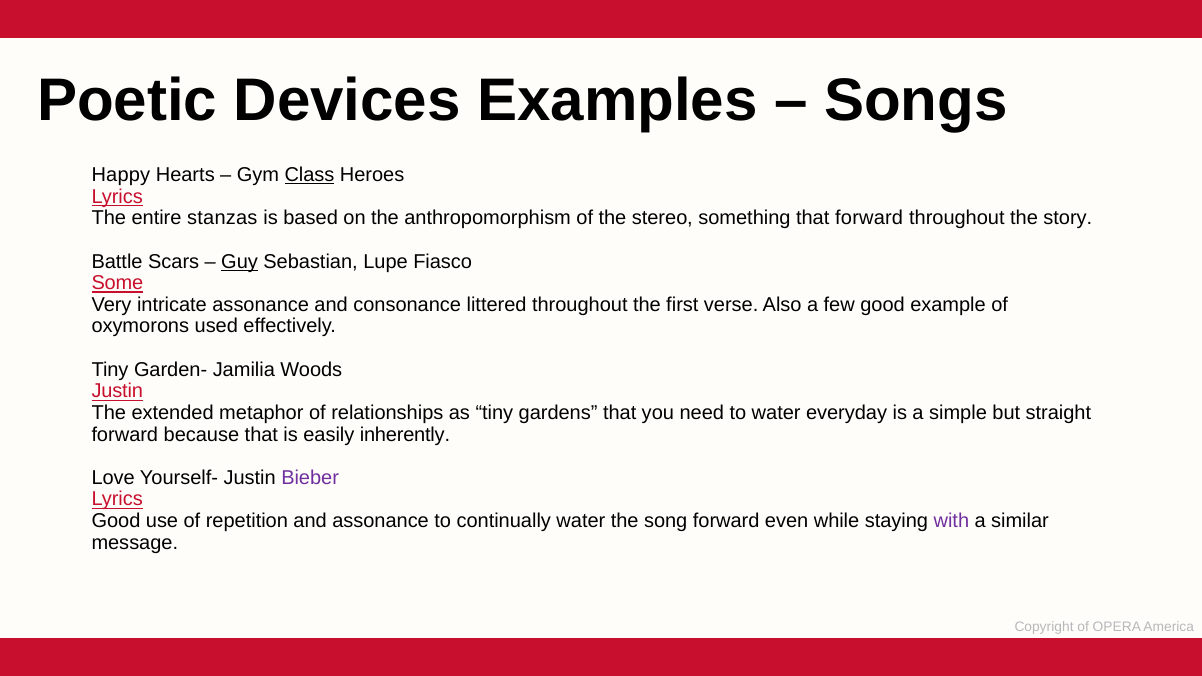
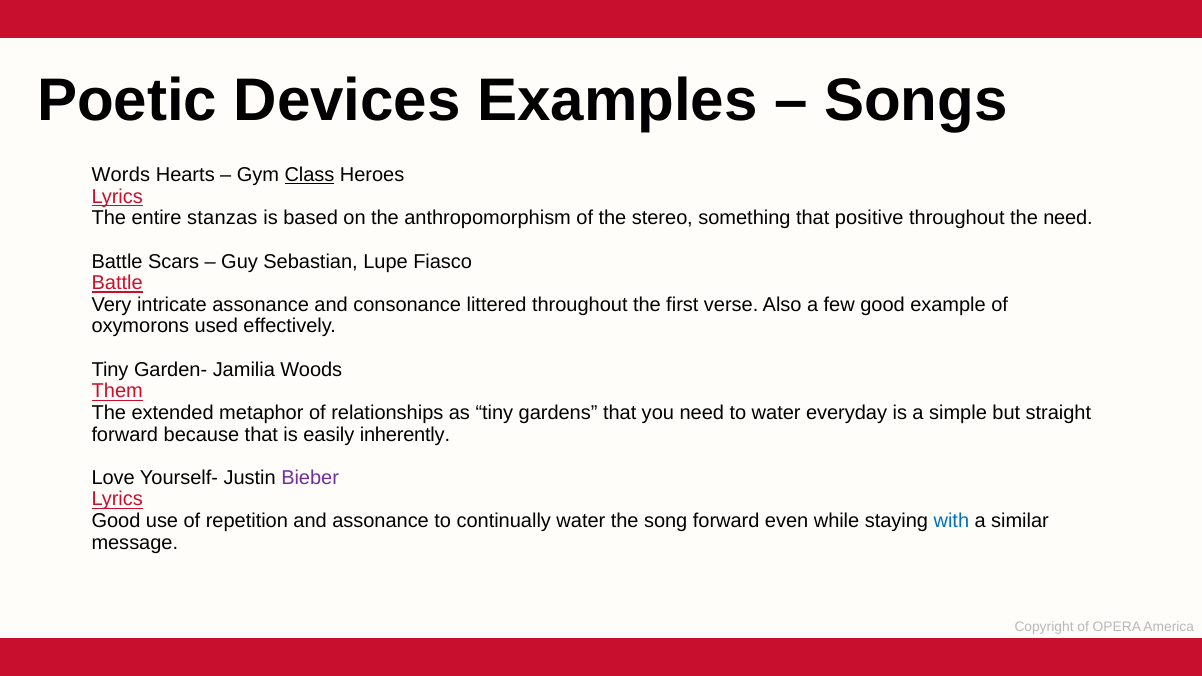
Happy: Happy -> Words (121, 175)
that forward: forward -> positive (869, 218)
the story: story -> need (1068, 218)
Guy underline: present -> none (240, 262)
Some: Some -> Battle (117, 283)
Justin: Justin -> Them (117, 391)
with colour: purple -> blue (951, 521)
